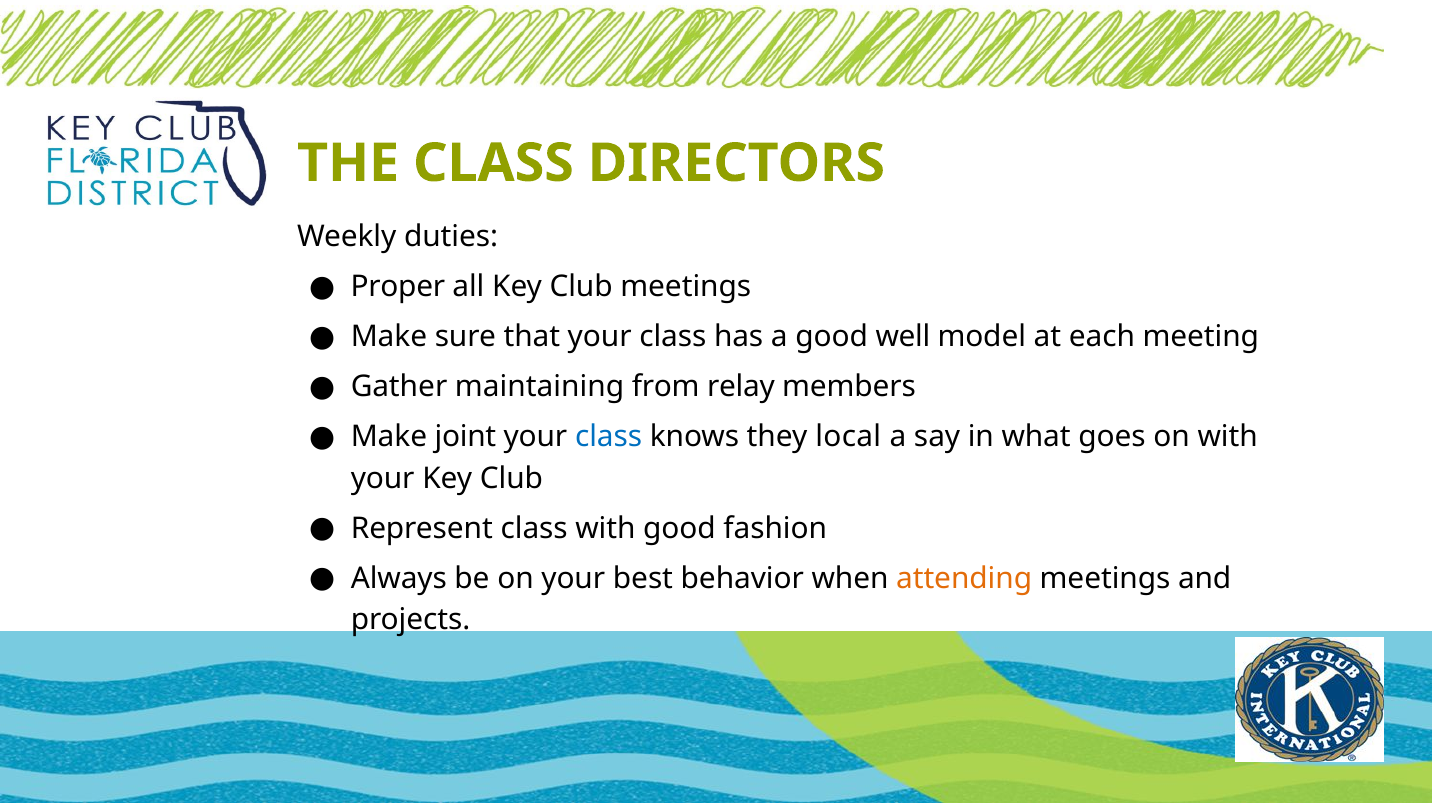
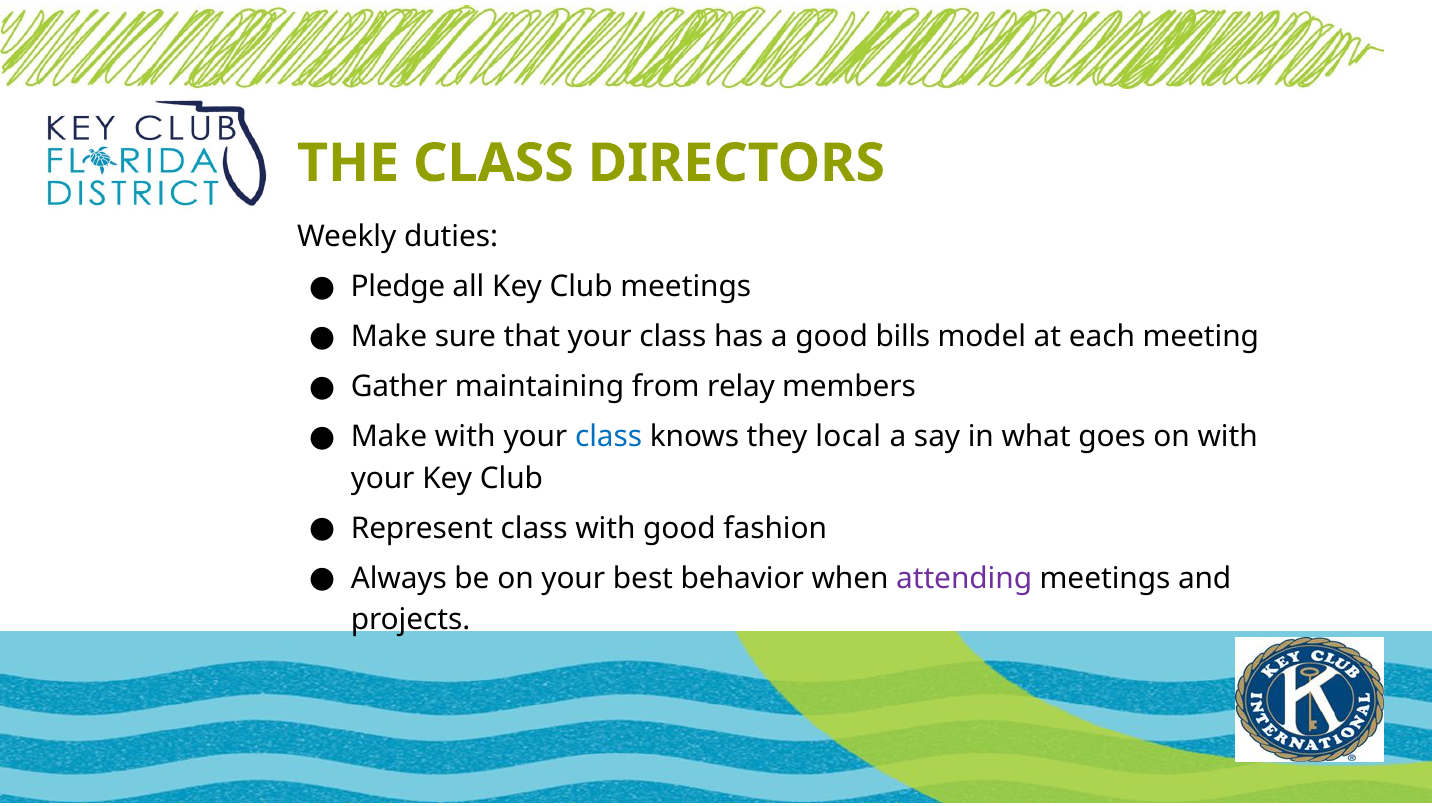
Proper: Proper -> Pledge (398, 287)
well: well -> bills (903, 337)
Make joint: joint -> with (465, 437)
attending colour: orange -> purple (964, 578)
